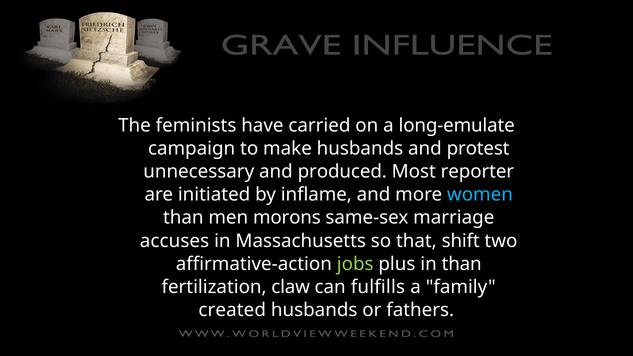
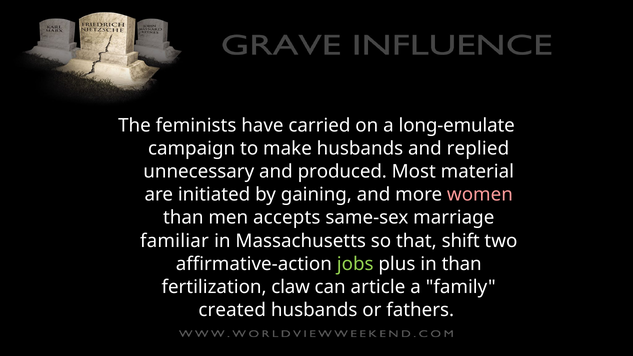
protest: protest -> replied (478, 149)
reporter: reporter -> material (477, 172)
inflame: inflame -> gaining (316, 195)
women colour: light blue -> pink (480, 195)
morons: morons -> accepts (287, 218)
accuses: accuses -> familiar (174, 241)
fulfills: fulfills -> article (378, 287)
